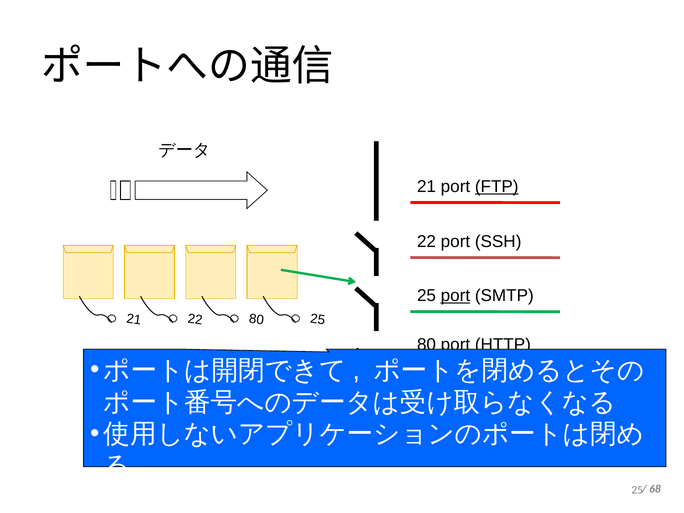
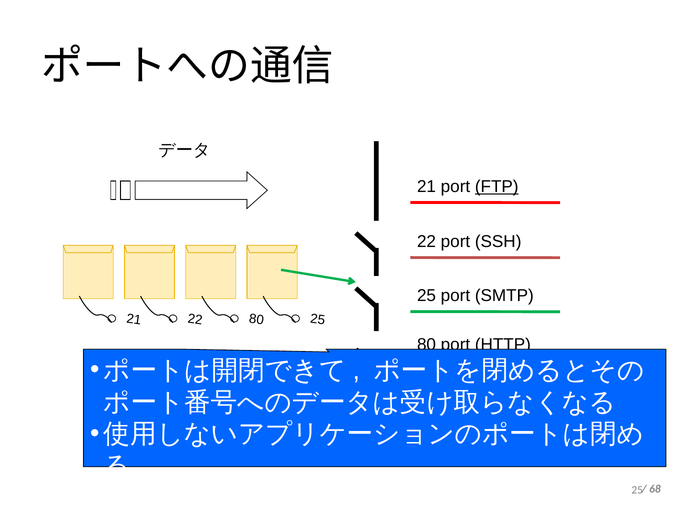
port underline: present -> none (455, 296)
